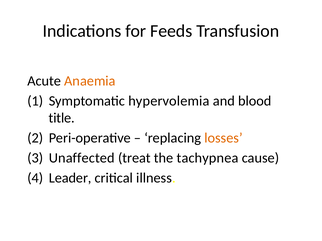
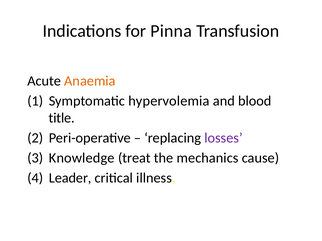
Feeds: Feeds -> Pinna (171, 31)
losses colour: orange -> purple (223, 138)
Unaffected: Unaffected -> Knowledge (82, 158)
tachypnea: tachypnea -> mechanics (208, 158)
